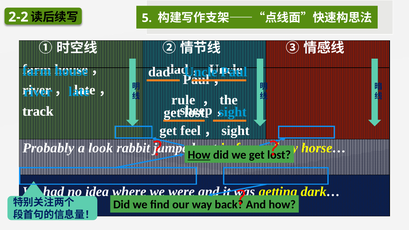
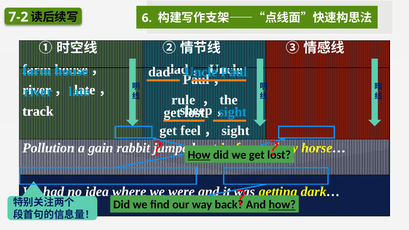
2-2: 2-2 -> 7-2 (18, 17)
5: 5 -> 6 (147, 18)
Probably: Probably -> Pollution (48, 148)
look: look -> gain (101, 148)
how underline: none -> present (282, 205)
